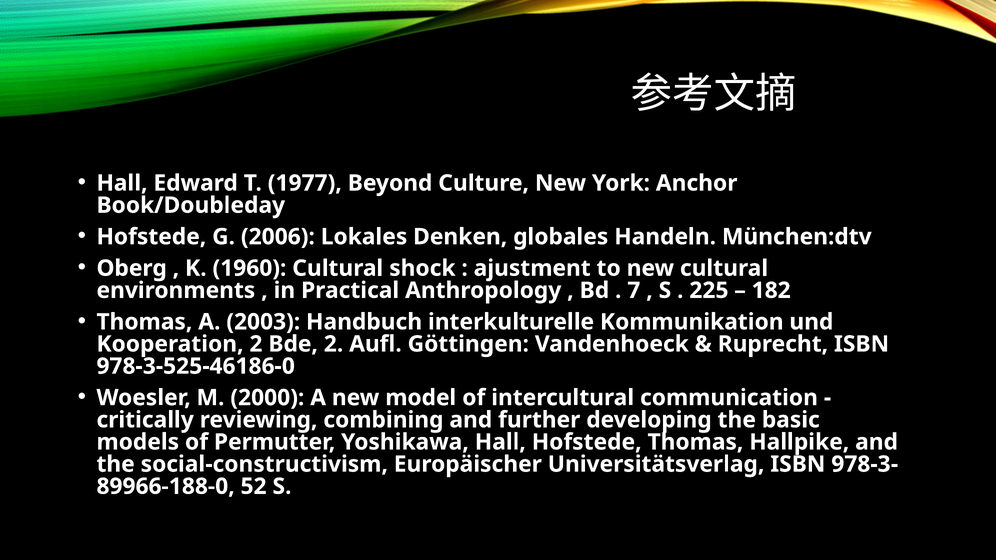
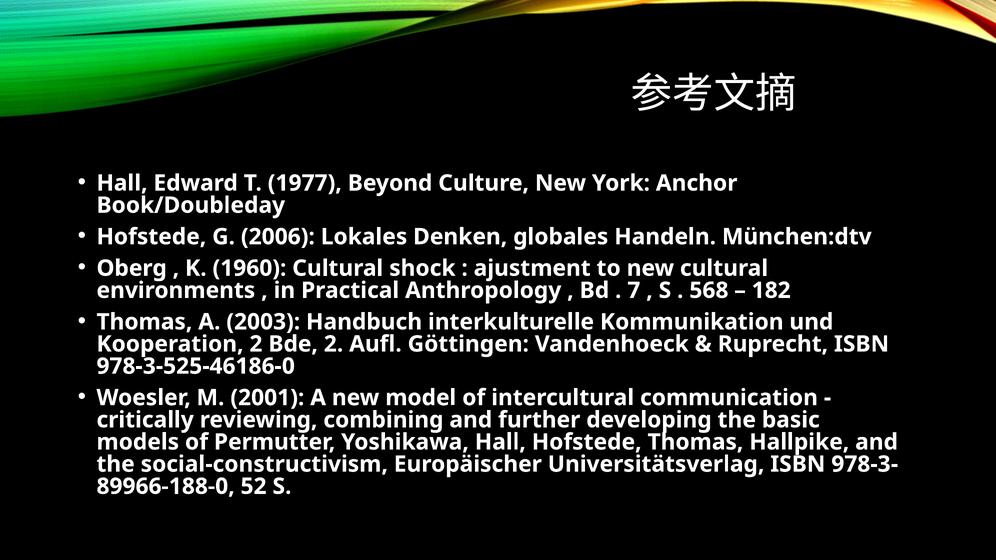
225: 225 -> 568 (709, 291)
2000: 2000 -> 2001 (267, 398)
